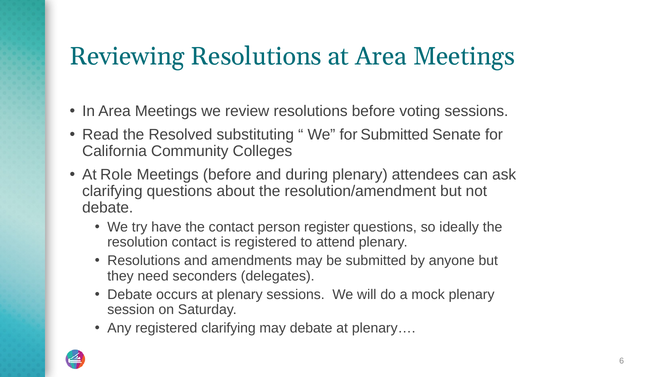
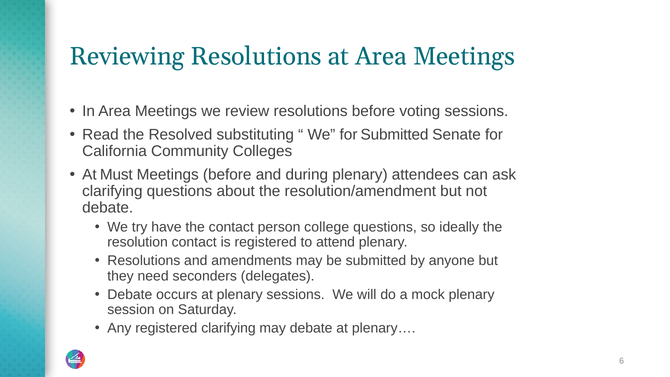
Role: Role -> Must (116, 175)
register: register -> college (327, 227)
